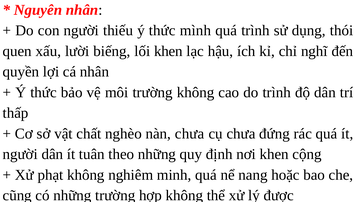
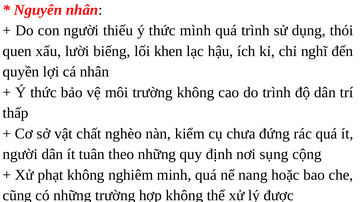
nàn chưa: chưa -> kiểm (190, 134)
nơi khen: khen -> sụng (274, 155)
